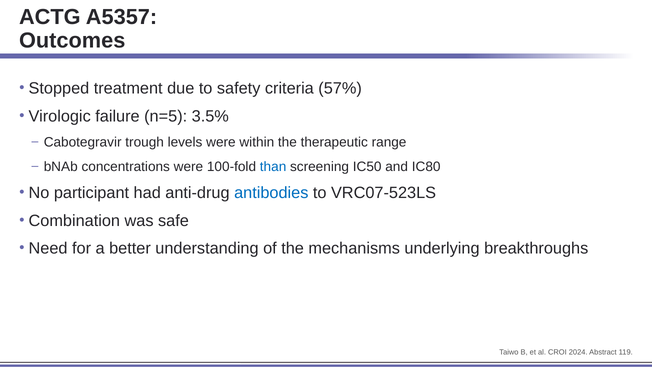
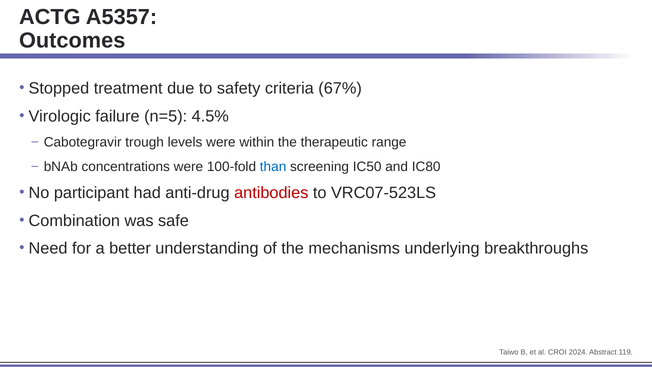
57%: 57% -> 67% (340, 88)
3.5%: 3.5% -> 4.5% (210, 116)
antibodies colour: blue -> red (271, 193)
